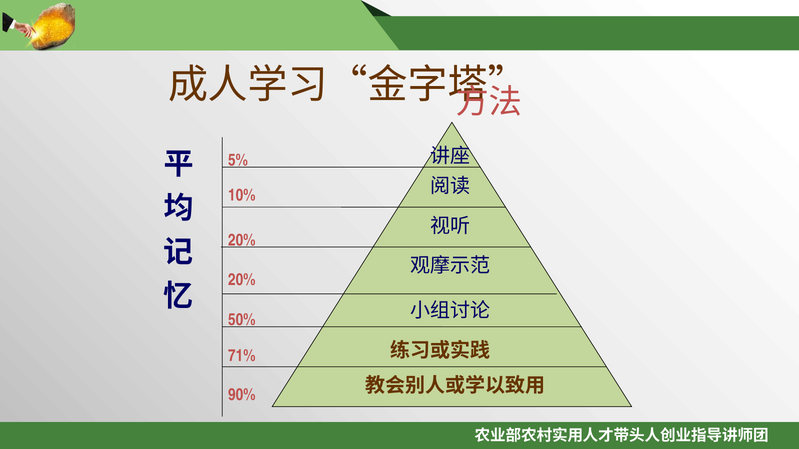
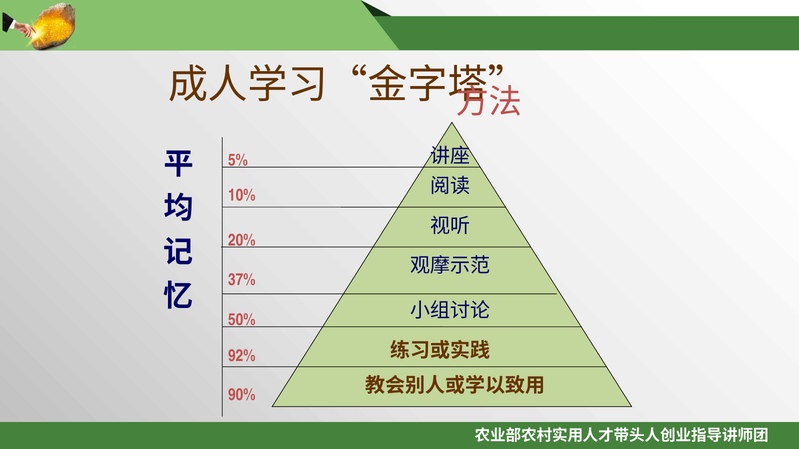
20%: 20% -> 37% (242, 280)
71%: 71% -> 92% (242, 356)
